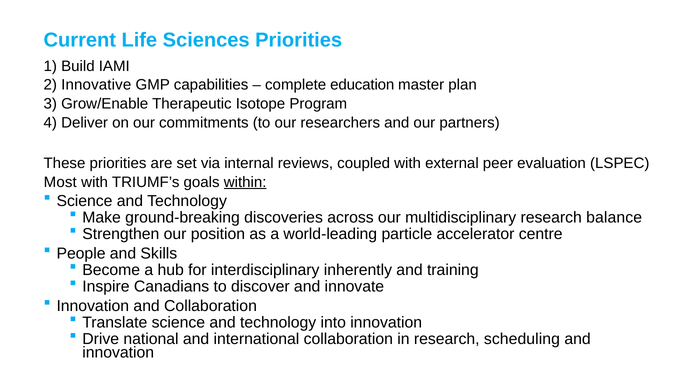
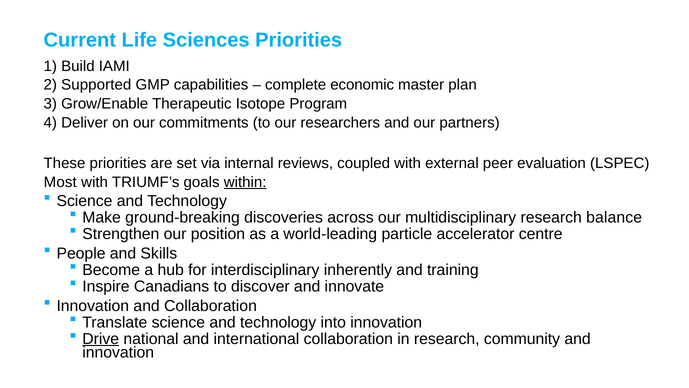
Innovative: Innovative -> Supported (96, 85)
education: education -> economic (362, 85)
Drive underline: none -> present (101, 339)
scheduling: scheduling -> community (522, 339)
